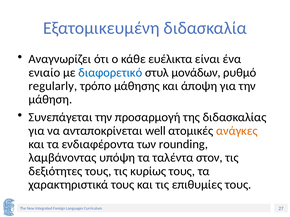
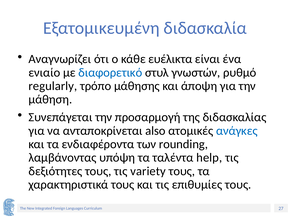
μονάδων: μονάδων -> γνωστών (196, 73)
well: well -> also (155, 131)
ανάγκες colour: orange -> blue (237, 131)
στον: στον -> help (209, 158)
κυρίως: κυρίως -> variety (148, 171)
